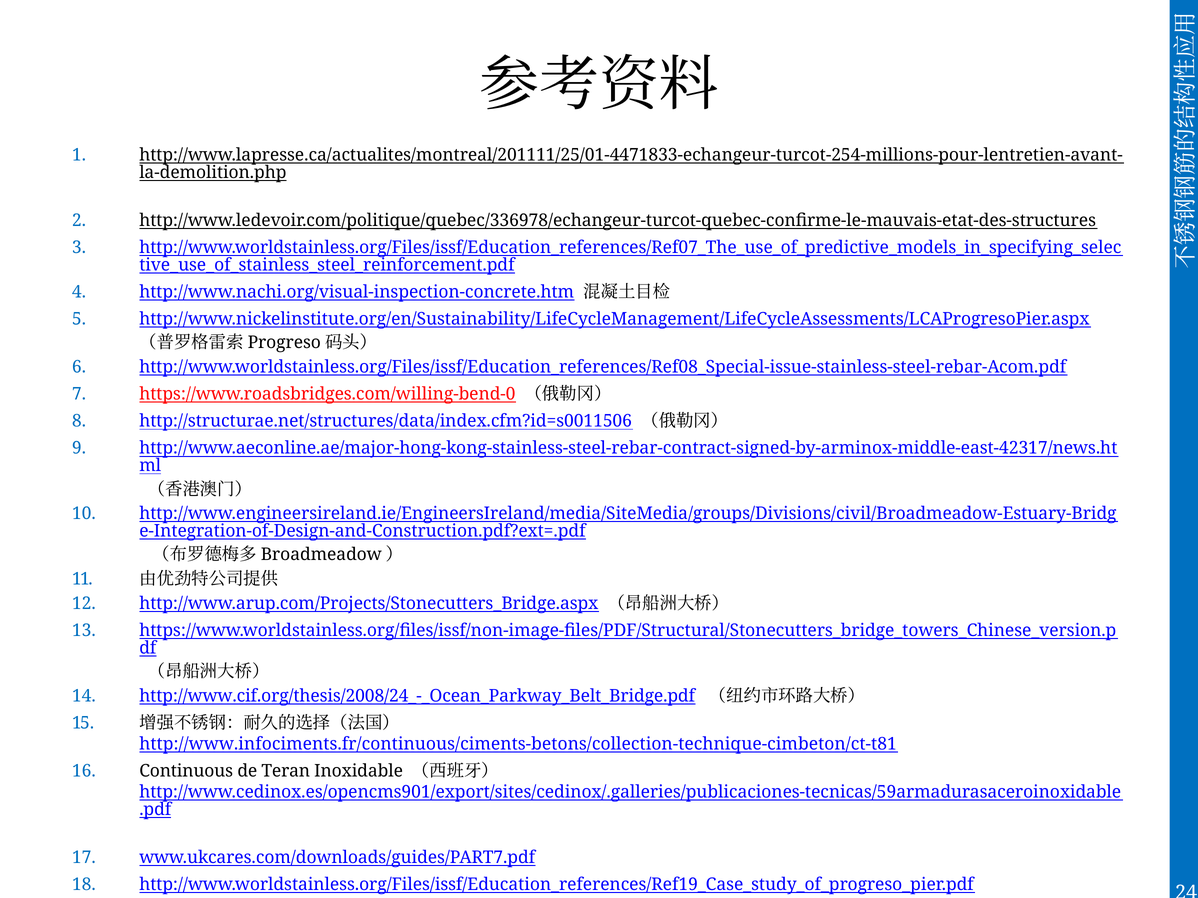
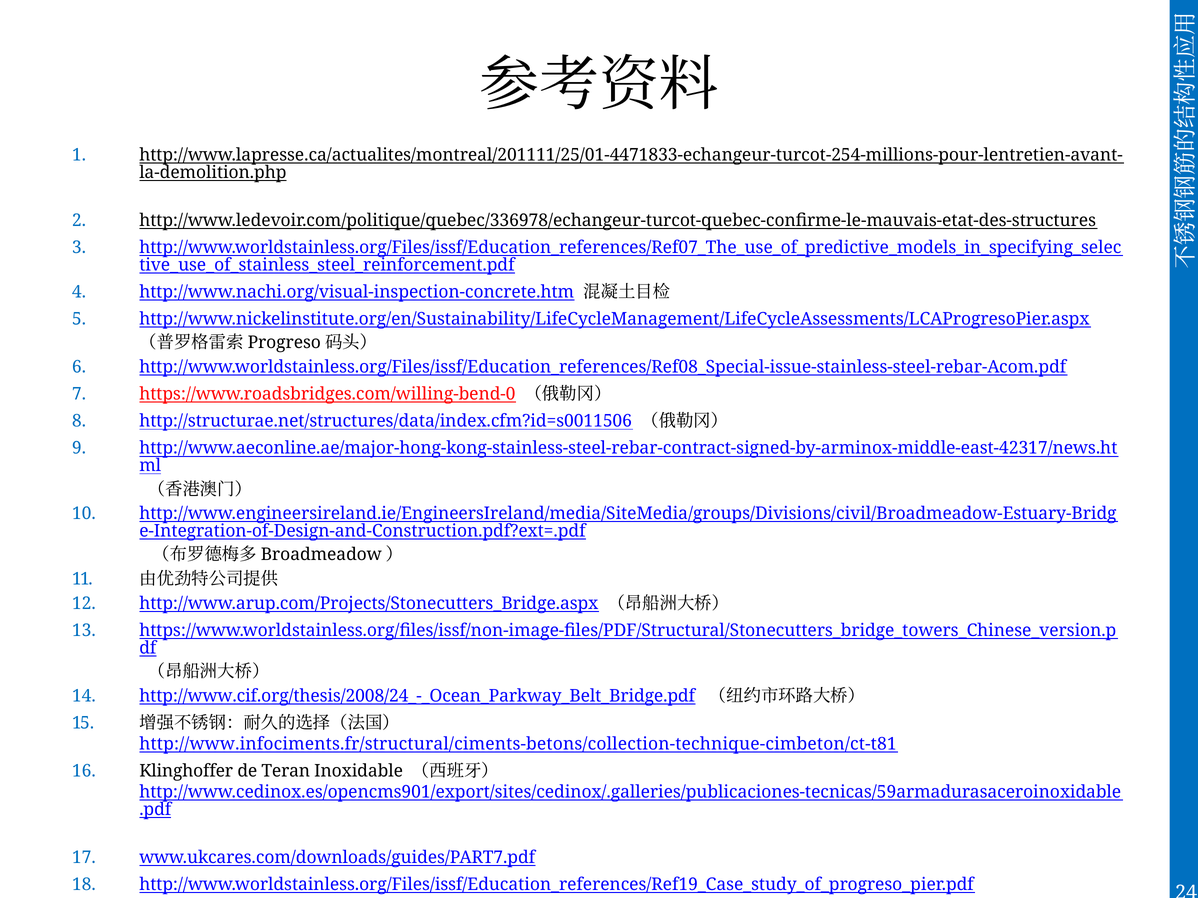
http://www.infociments.fr/continuous/ciments-betons/collection-technique-cimbeton/ct-t81: http://www.infociments.fr/continuous/ciments-betons/collection-technique-cimbeton/ct-t81 -> http://www.infociments.fr/structural/ciments-betons/collection-technique-cimbeton/ct-t81 (518, 744)
Continuous: Continuous -> Klinghoffer (186, 771)
